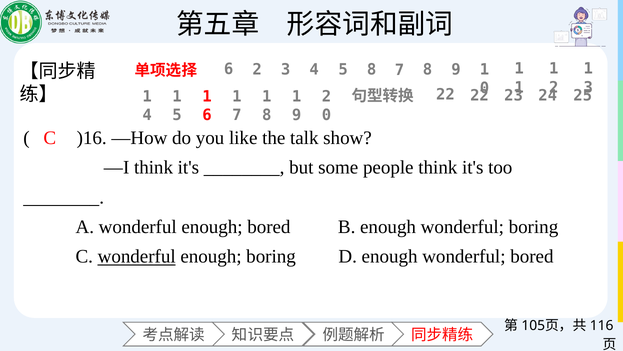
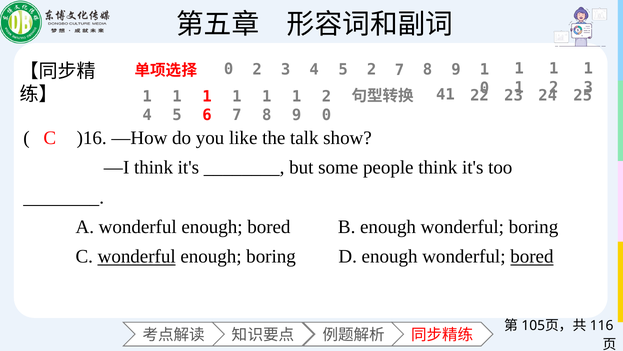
6: 6 -> 0 (229, 69)
5 8: 8 -> 2 (372, 69)
22: 22 -> 41 (445, 95)
bored underline: none -> present (532, 256)
